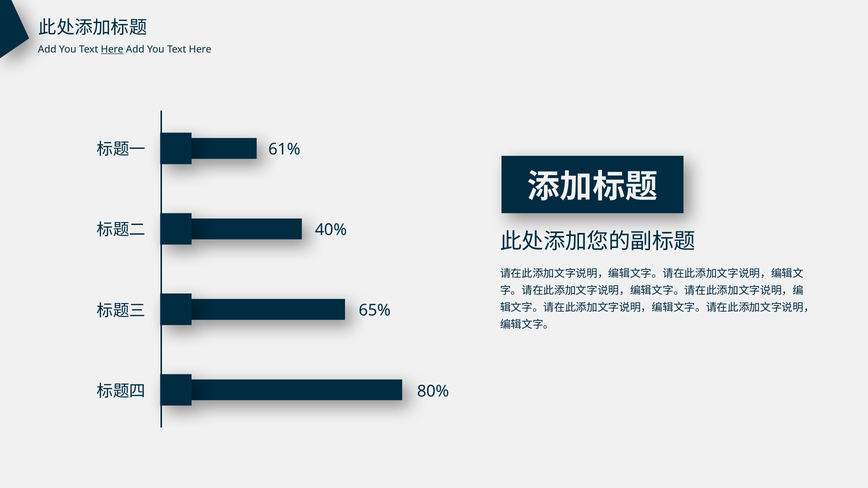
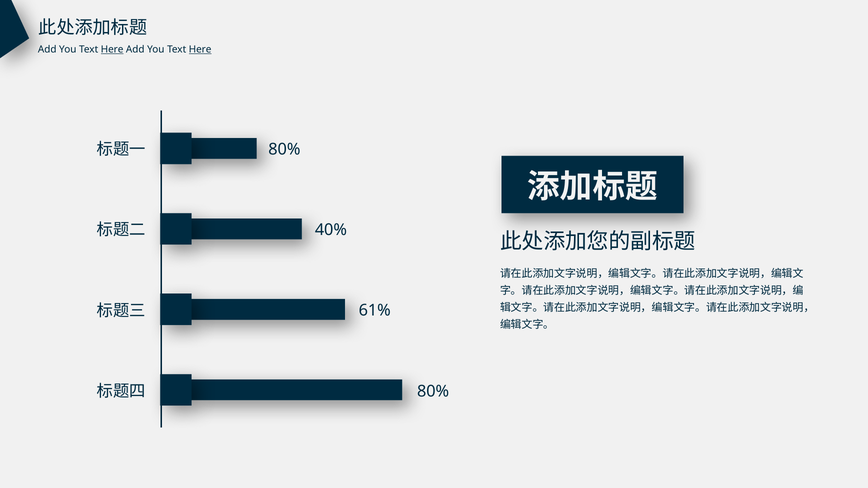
Here underline: none -> present (200, 50)
61%: 61% -> 80% (284, 150)
65%: 65% -> 61% (375, 311)
